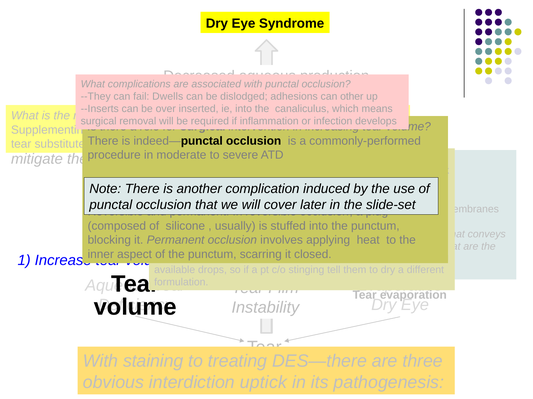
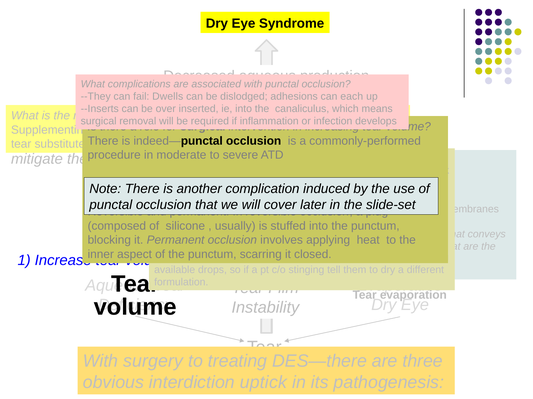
can other: other -> each (352, 97)
staining: staining -> surgery (153, 362)
